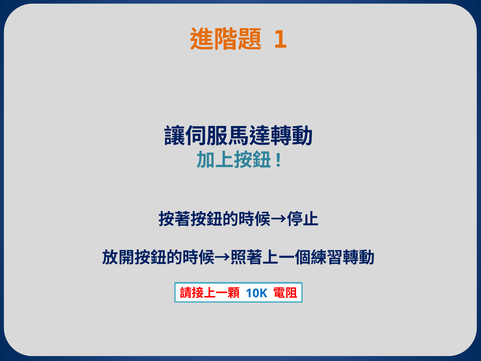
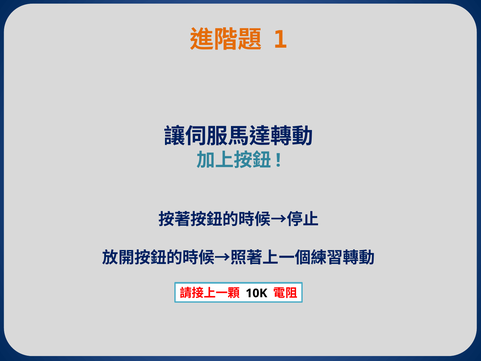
10K colour: blue -> black (256, 293)
